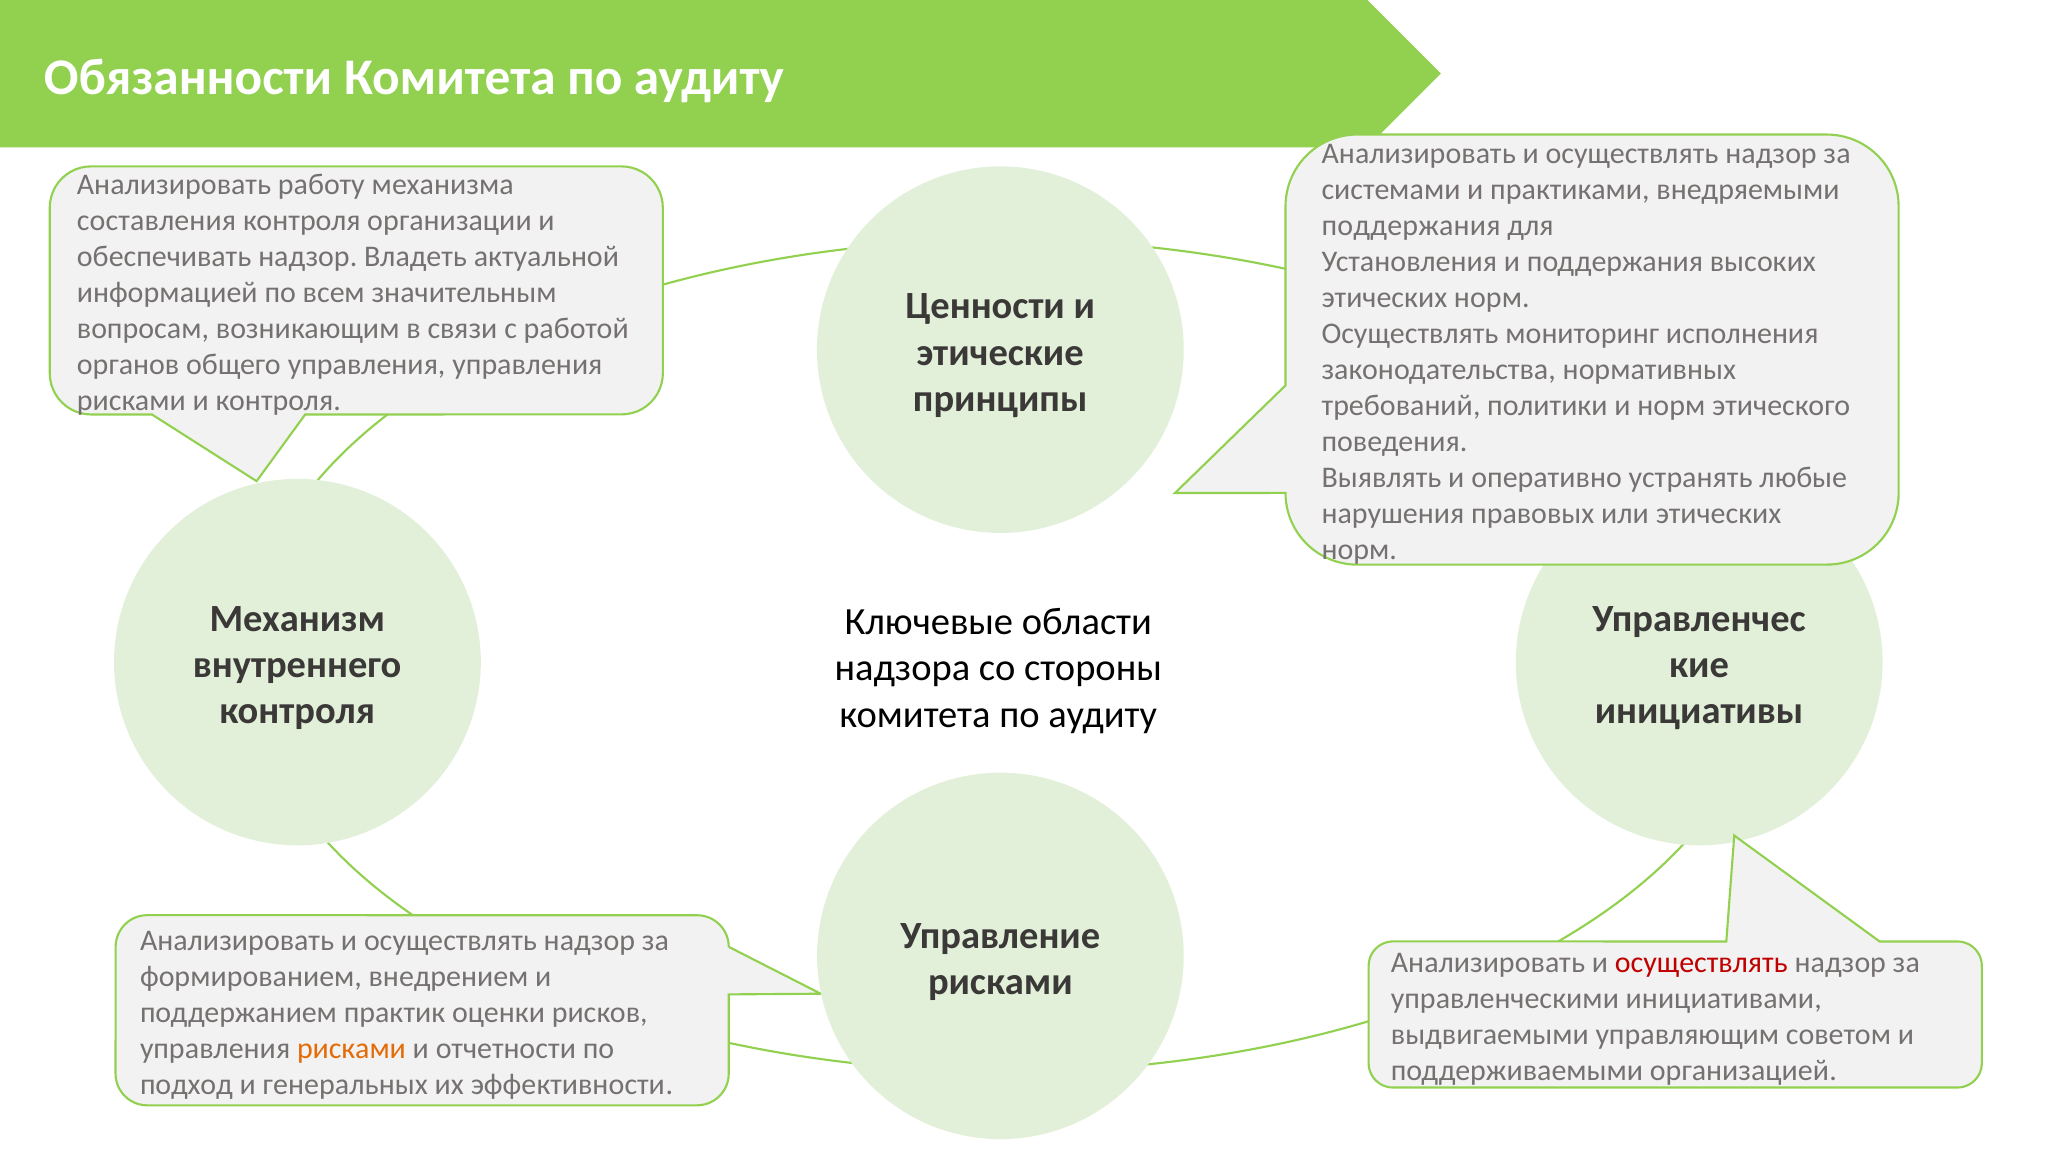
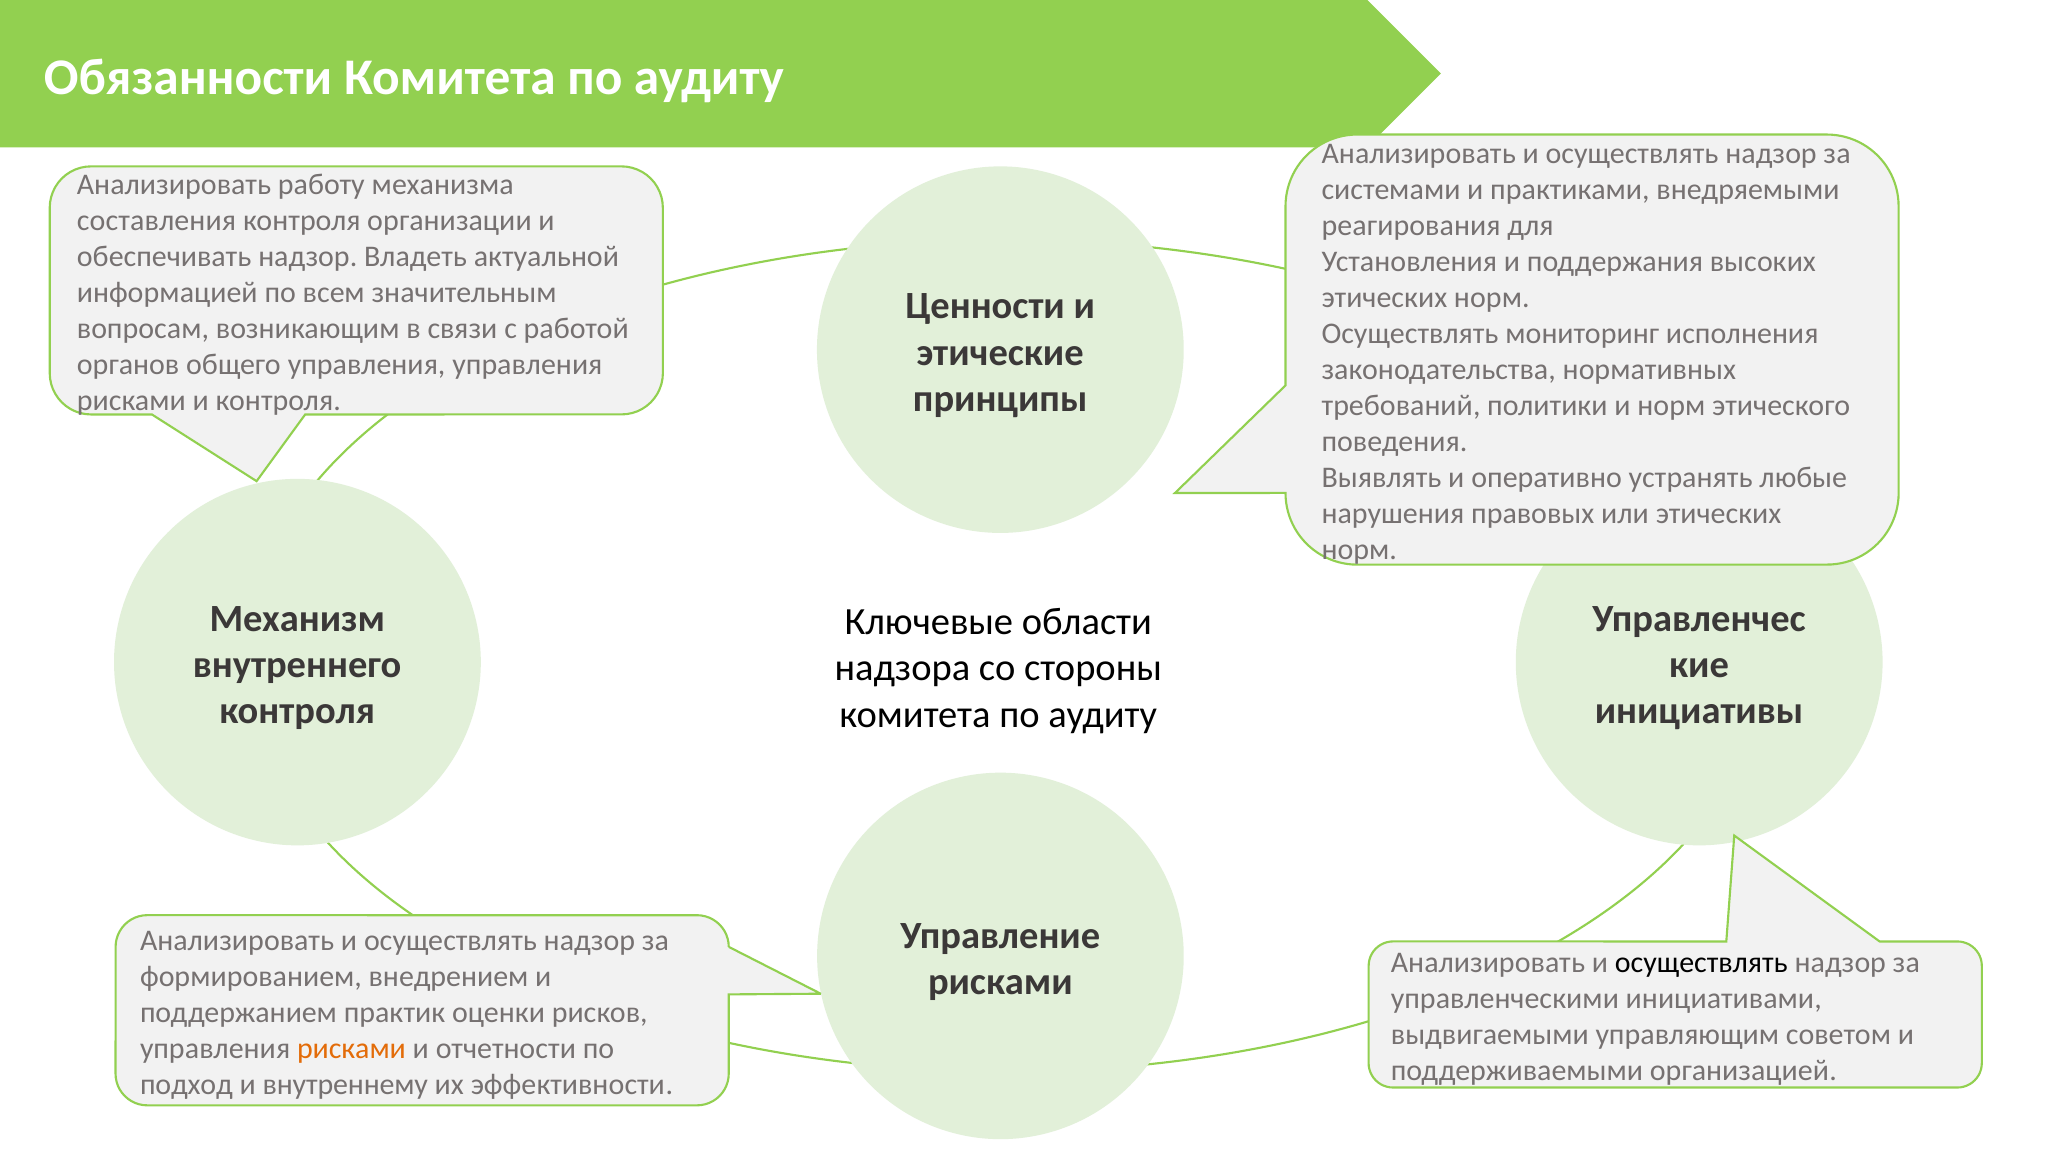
поддержания: поддержания -> реагирования (1411, 226)
осуществлять colour: red -> black (1701, 963)
генеральных: генеральных -> внутреннему (345, 1085)
